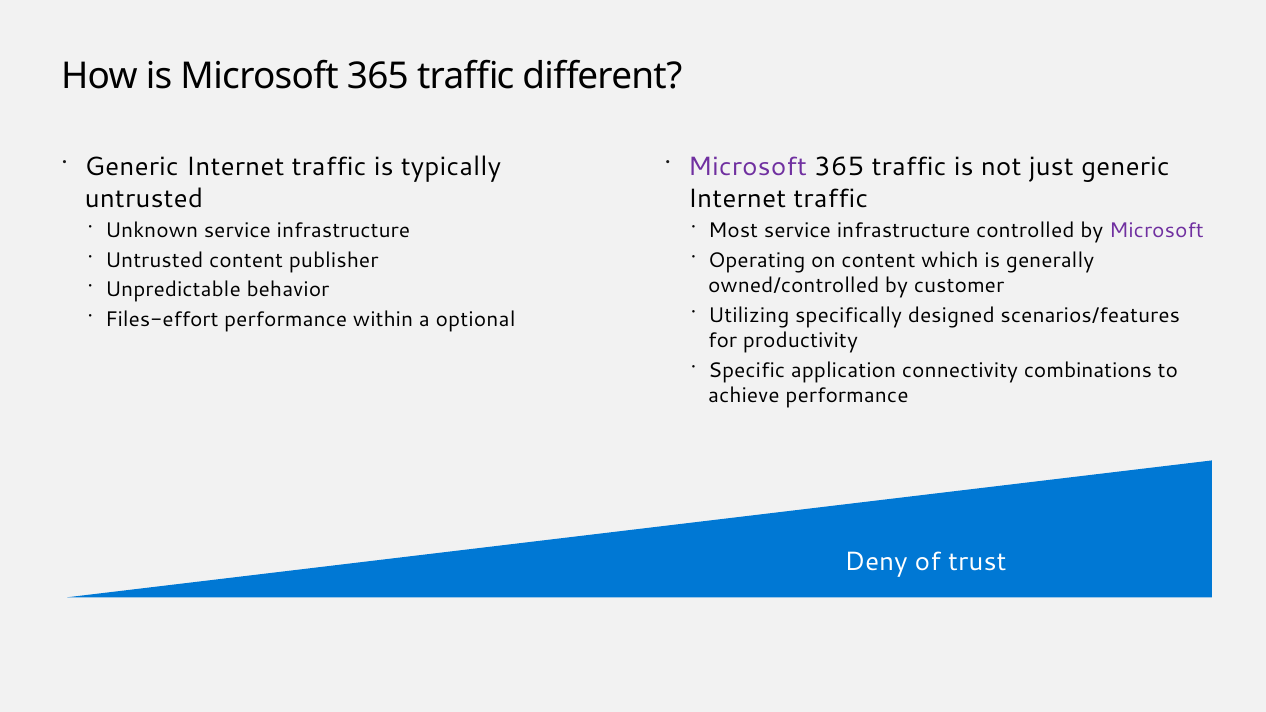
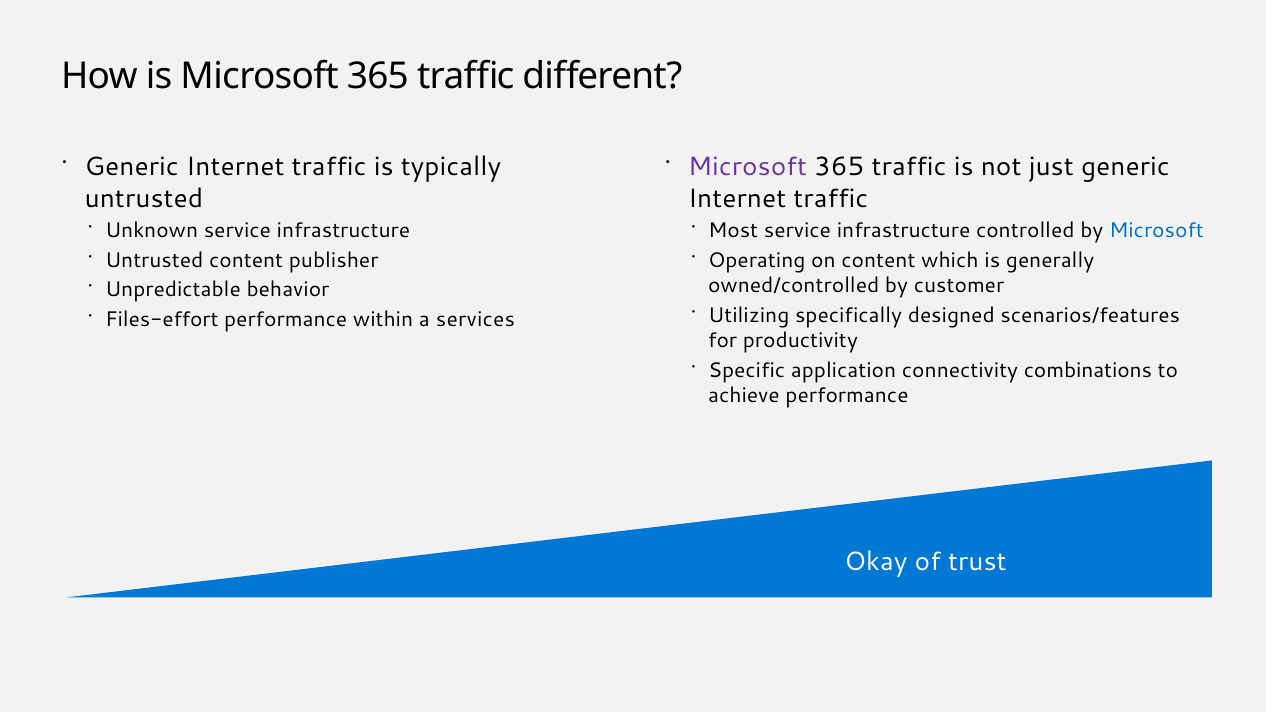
Microsoft colour: purple -> blue (1156, 231)
optional: optional -> services (476, 320)
Deny: Deny -> Okay (876, 562)
